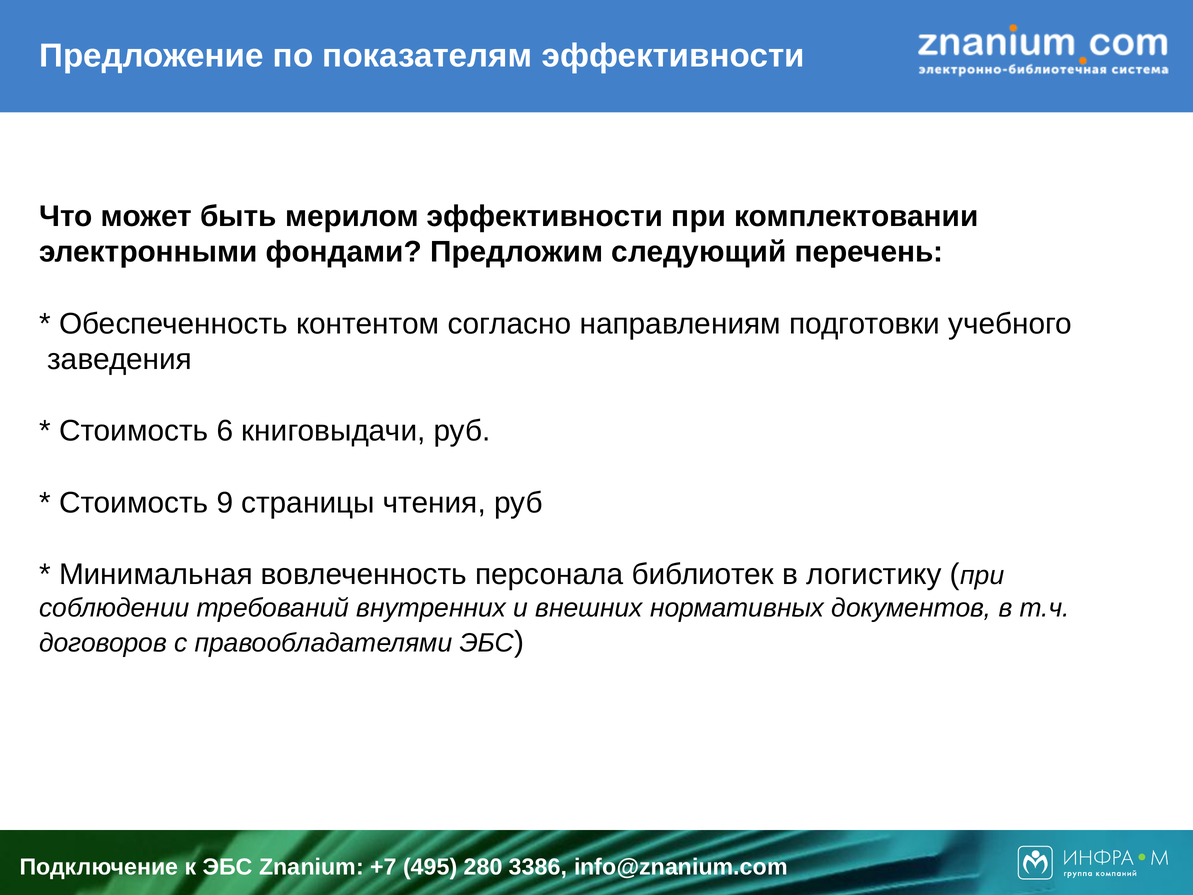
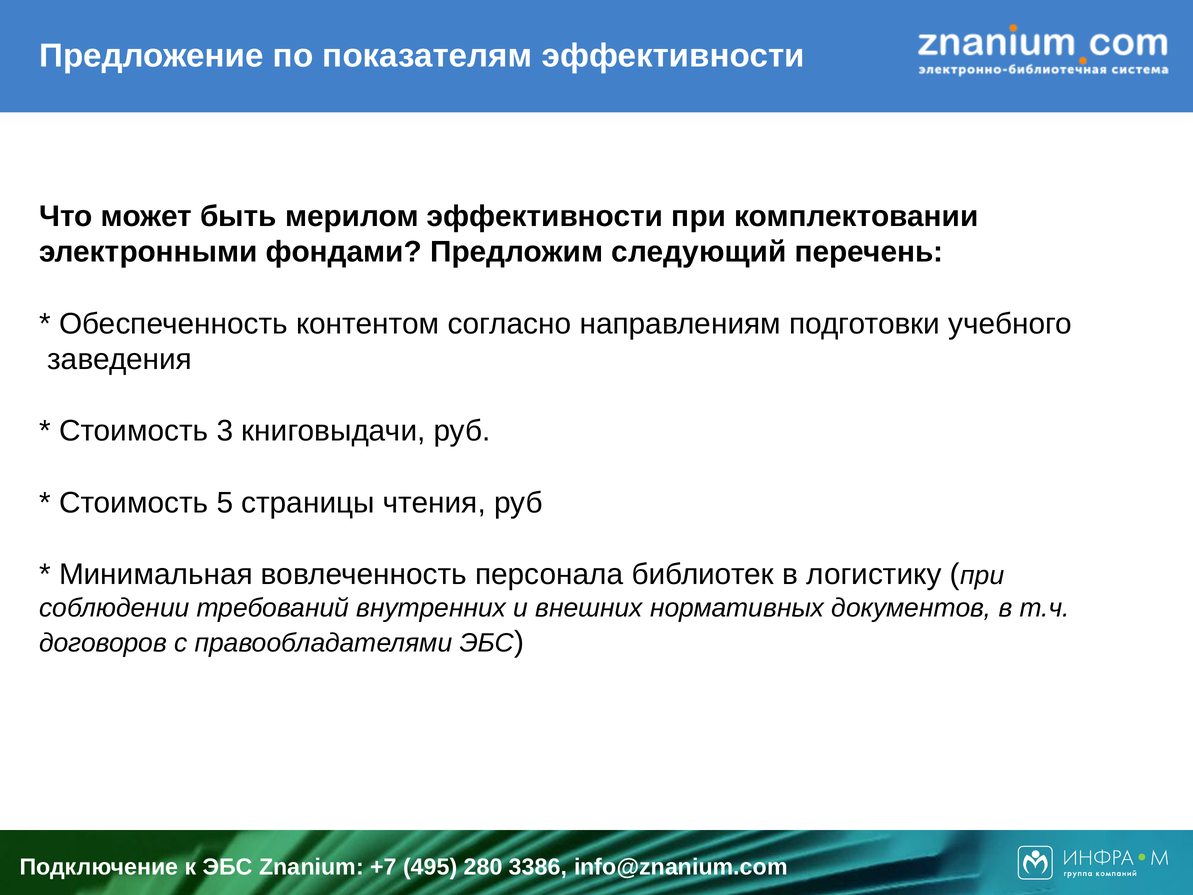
6: 6 -> 3 (225, 431)
9: 9 -> 5 (225, 503)
